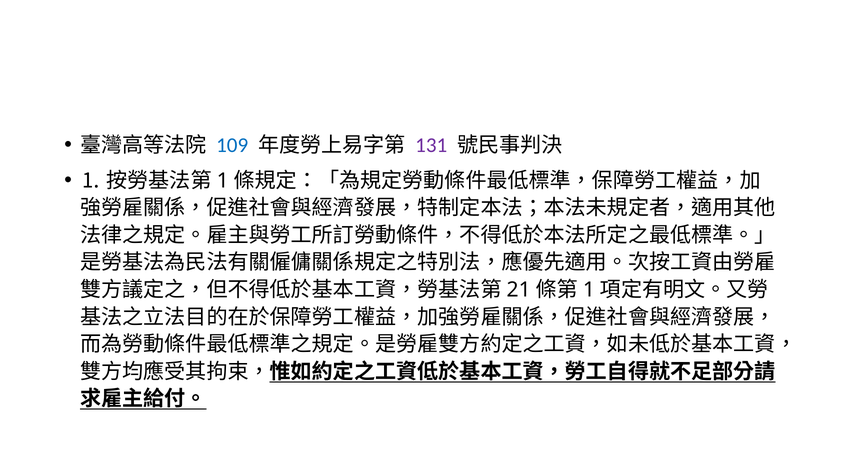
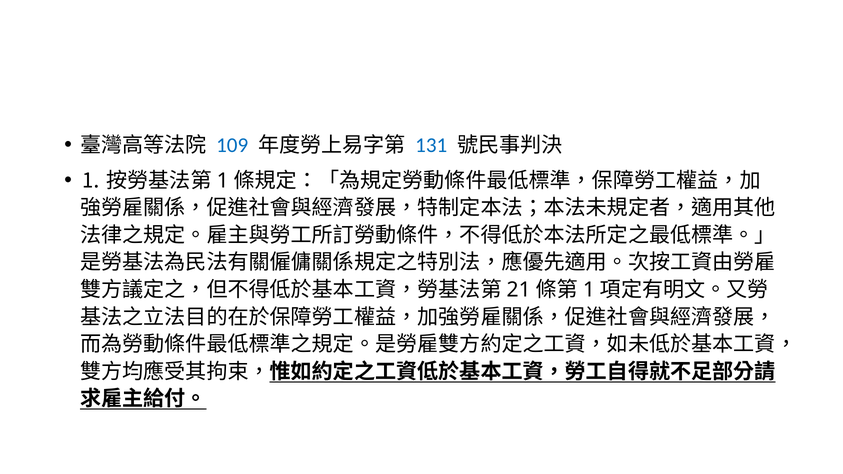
131 colour: purple -> blue (431, 146)
